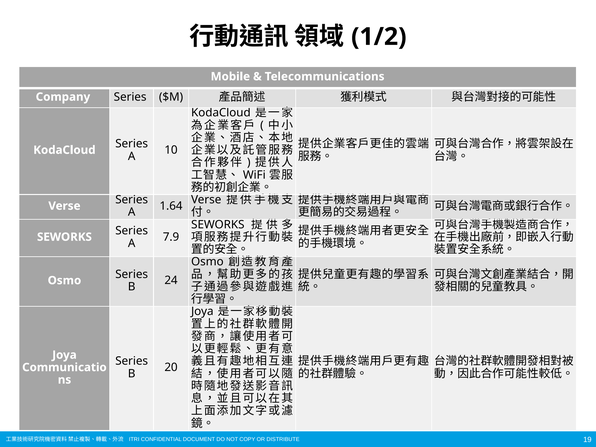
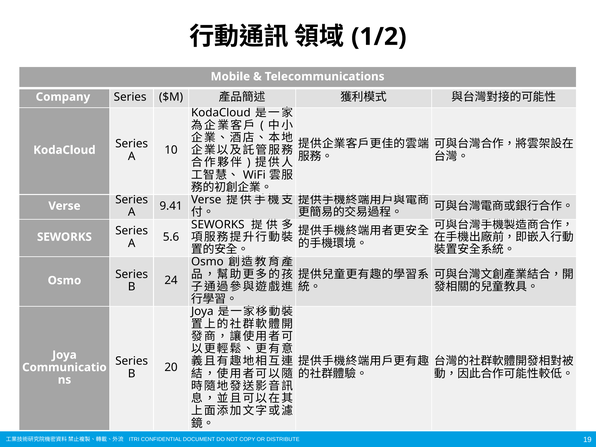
1.64: 1.64 -> 9.41 (171, 206)
7.9: 7.9 -> 5.6 (171, 237)
